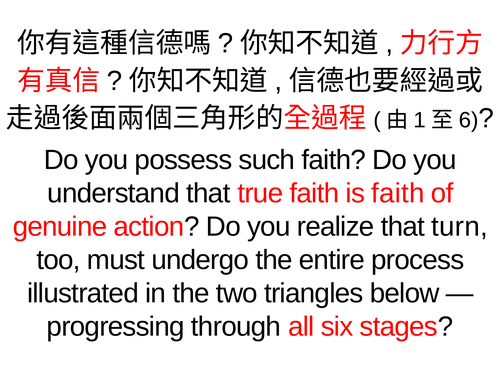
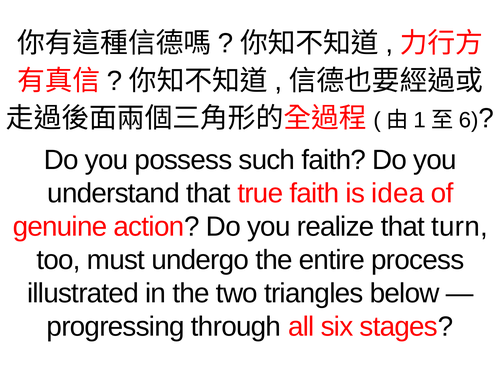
is faith: faith -> idea (398, 193)
